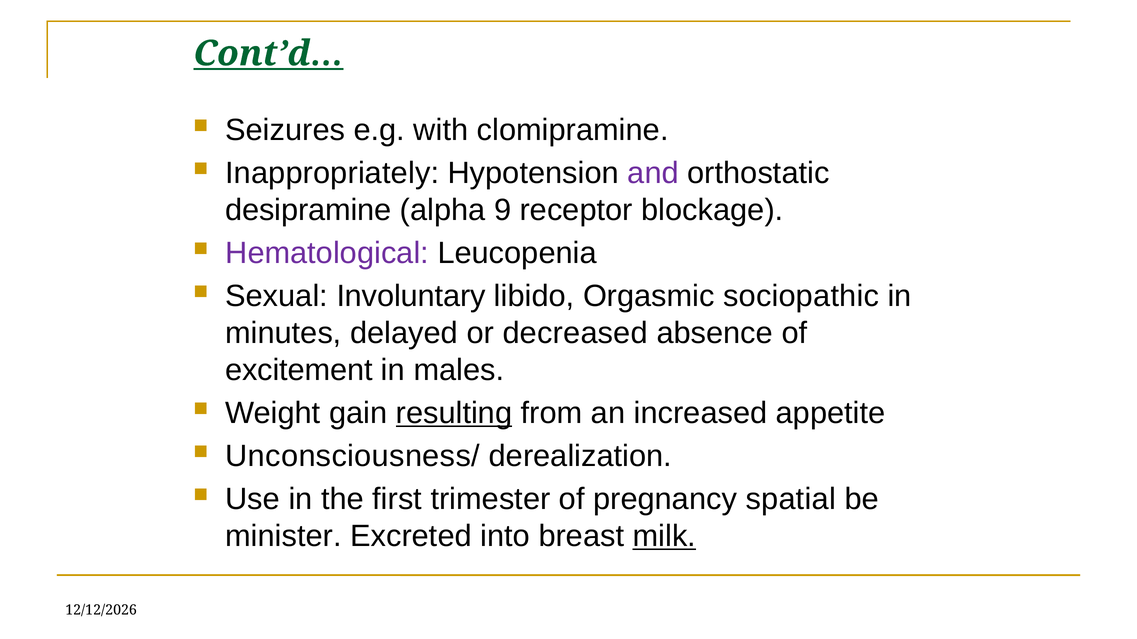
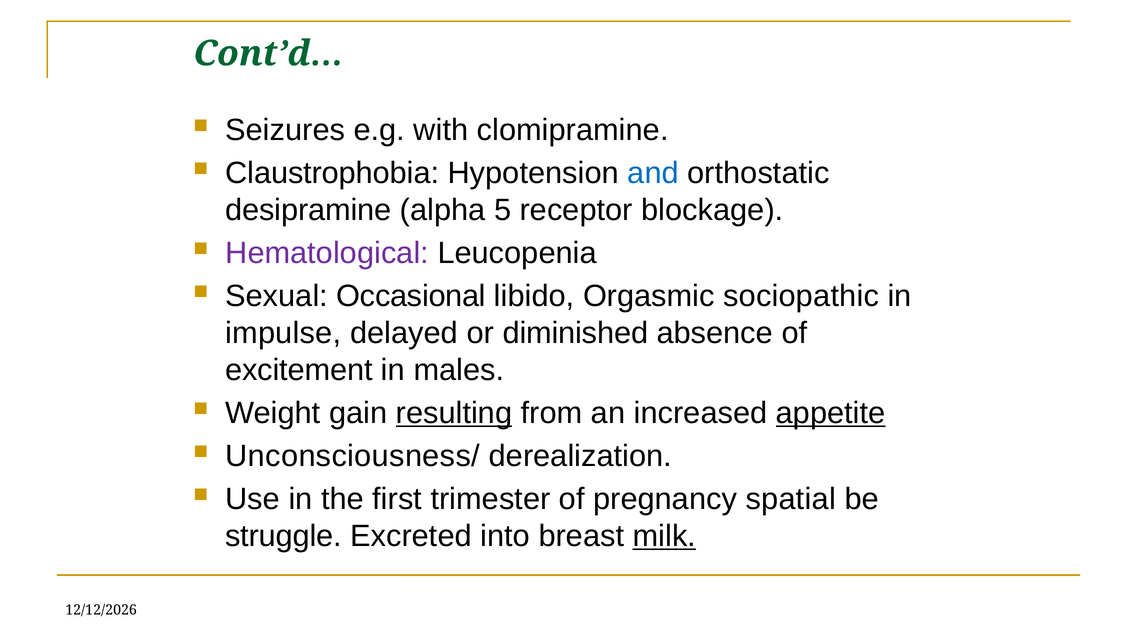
Cont’d… underline: present -> none (268, 54)
Inappropriately: Inappropriately -> Claustrophobia (332, 173)
and colour: purple -> blue (653, 173)
9: 9 -> 5 (503, 210)
Involuntary: Involuntary -> Occasional (411, 296)
minutes: minutes -> impulse (283, 333)
decreased: decreased -> diminished (575, 333)
appetite underline: none -> present (831, 413)
minister: minister -> struggle (284, 536)
